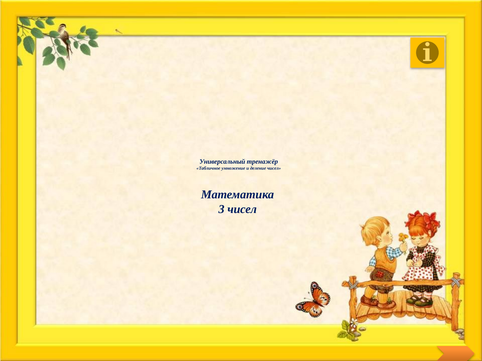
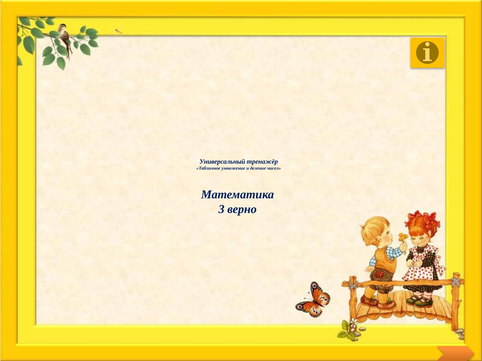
3 чисел: чисел -> верно (242, 209)
